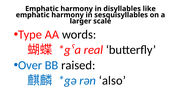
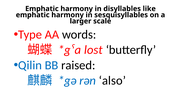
real: real -> lost (93, 50)
Over: Over -> Qilin (30, 65)
